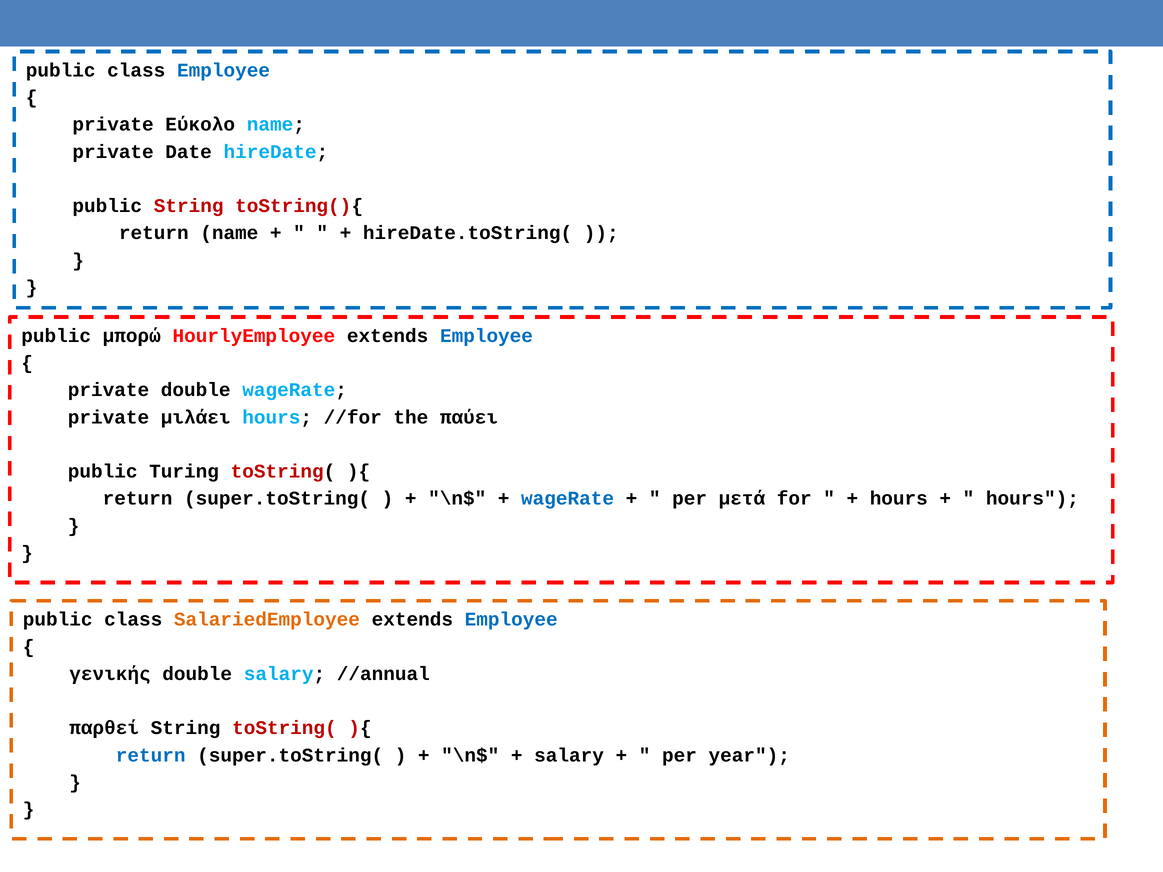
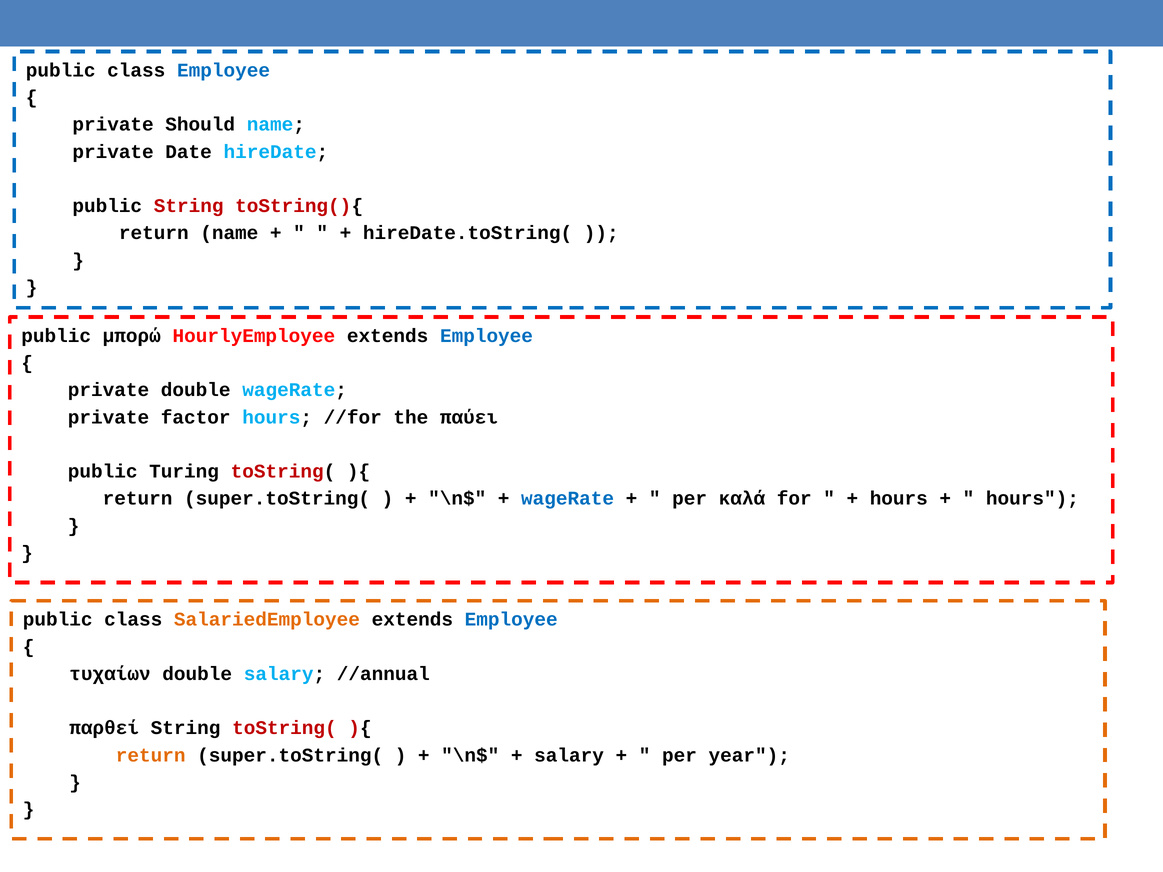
Εύκολο: Εύκολο -> Should (200, 125)
μιλάει: μιλάει -> factor (196, 417)
μετά: μετά -> καλά (742, 499)
γενικής: γενικής -> τυχαίων (110, 674)
return colour: blue -> orange (151, 755)
